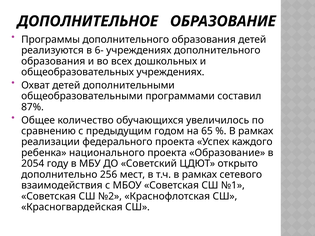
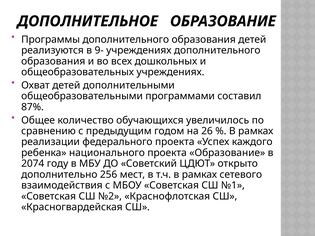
6-: 6- -> 9- (99, 50)
65: 65 -> 26 (207, 131)
2054: 2054 -> 2074 (33, 164)
